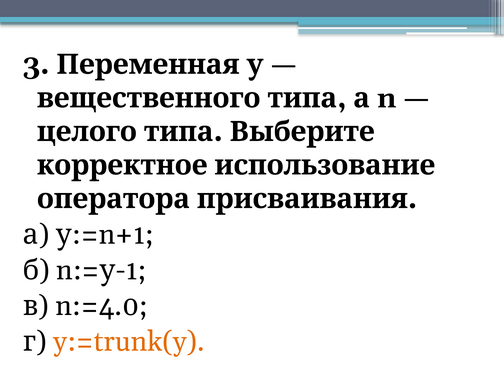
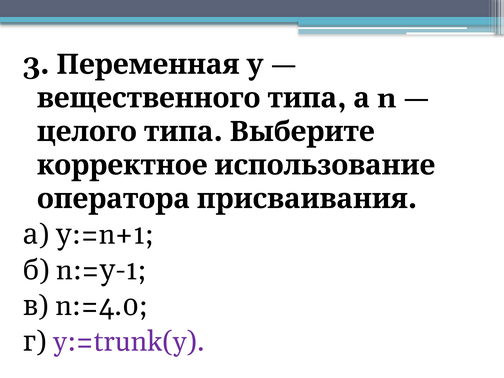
y:=trunk(y colour: orange -> purple (129, 342)
